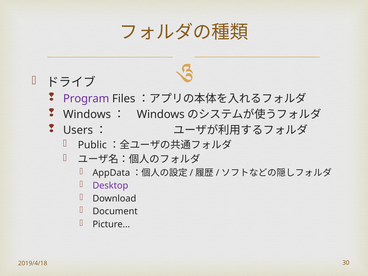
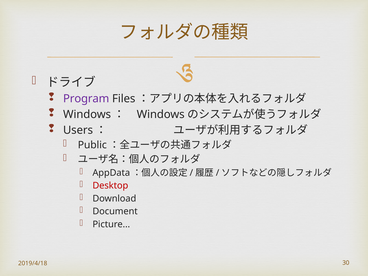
Desktop colour: purple -> red (110, 186)
